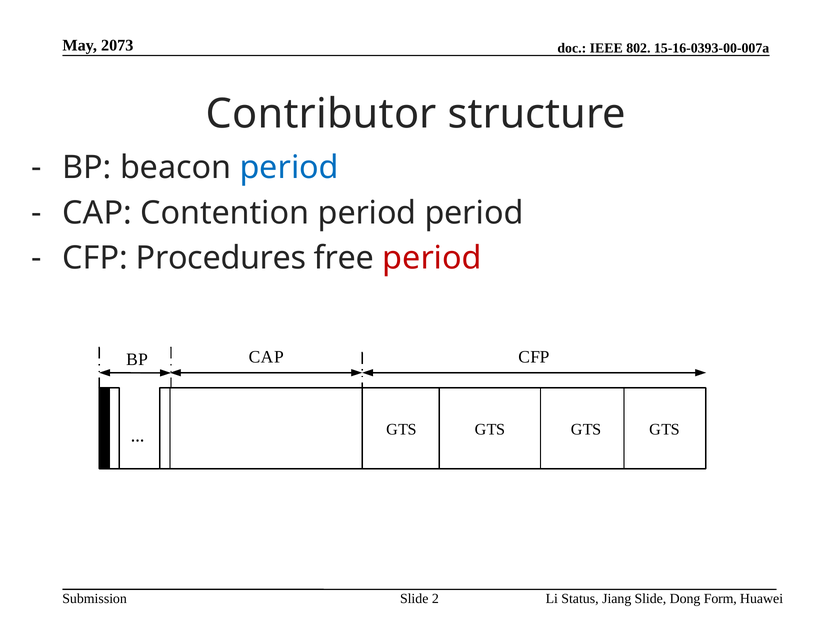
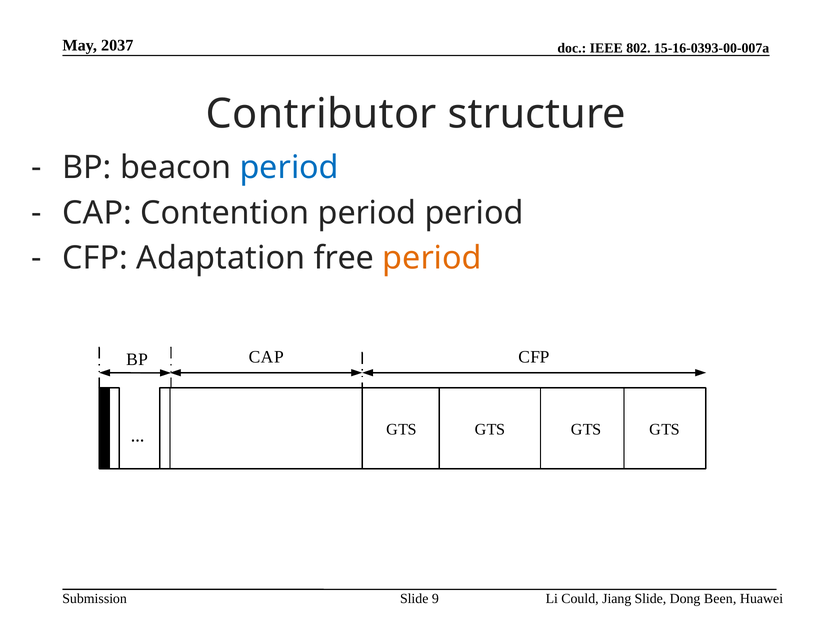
2073: 2073 -> 2037 (117, 45)
Procedures: Procedures -> Adaptation (221, 258)
period colour: red -> orange (432, 258)
Status: Status -> Could (580, 598)
Form: Form -> Been (720, 598)
2: 2 -> 9 (435, 598)
